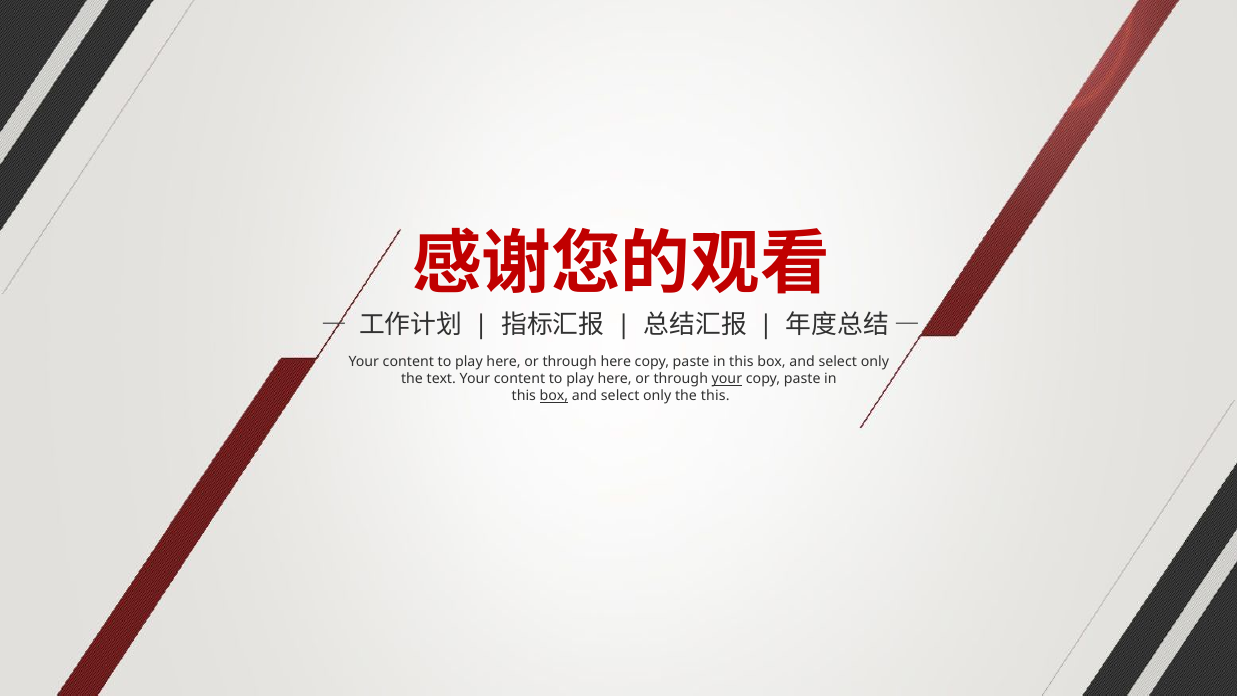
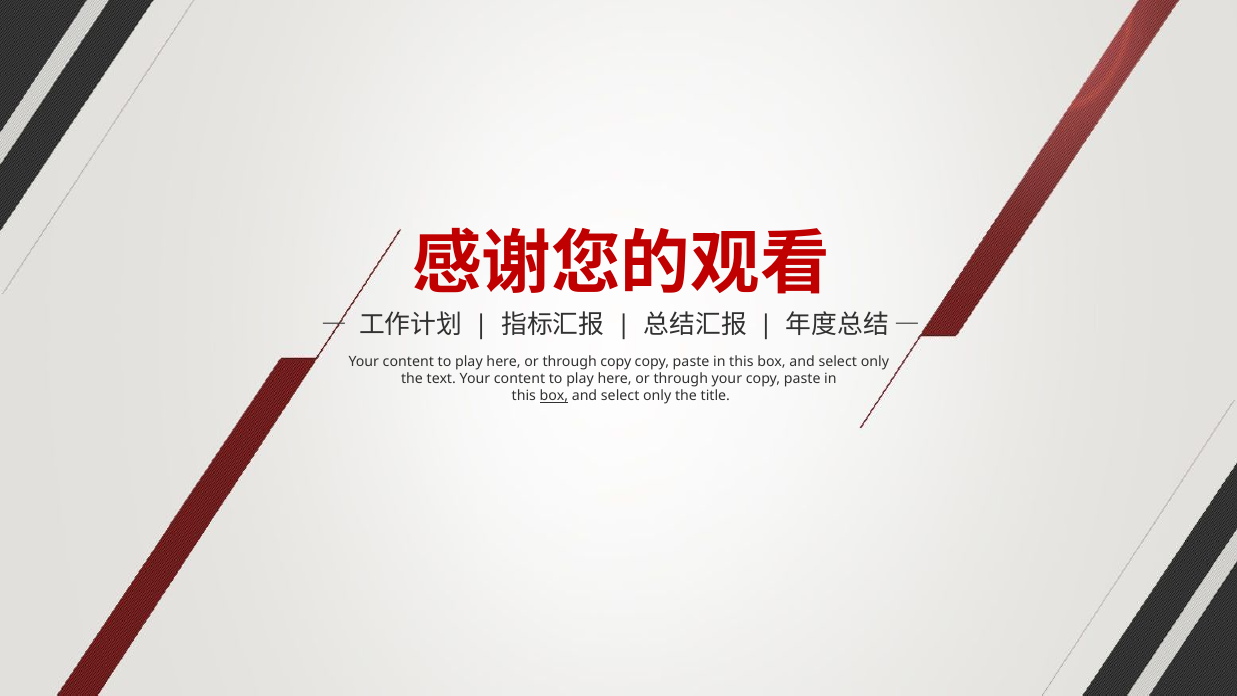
through here: here -> copy (616, 362)
your underline: present -> none (727, 379)
the this: this -> title (715, 396)
